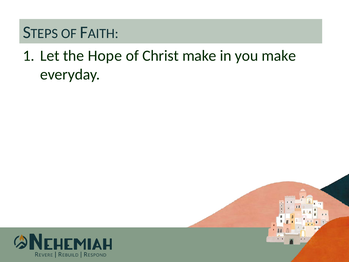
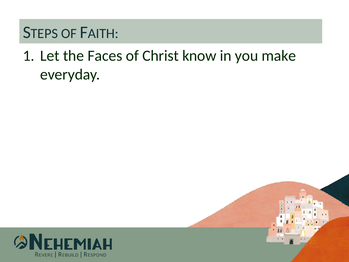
Hope: Hope -> Faces (105, 56)
Christ make: make -> know (199, 56)
